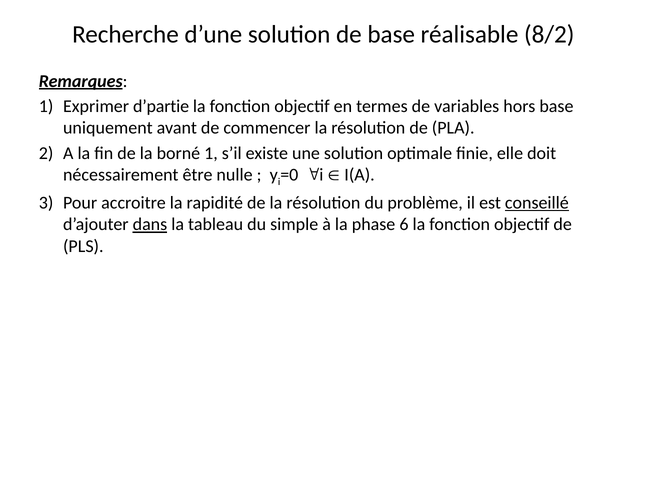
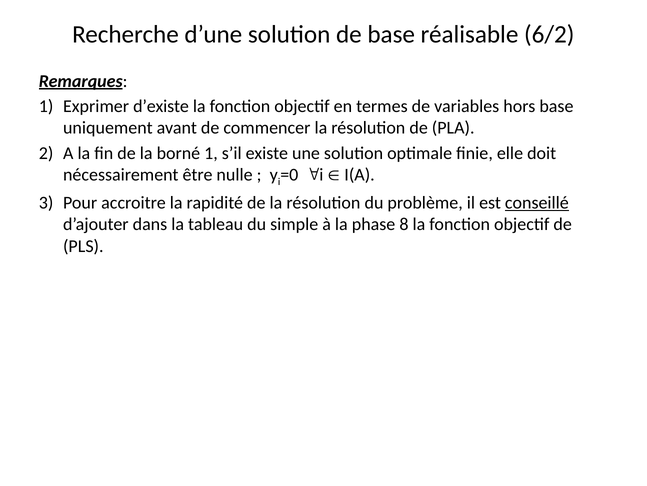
8/2: 8/2 -> 6/2 (549, 34)
d’partie: d’partie -> d’existe (161, 106)
dans underline: present -> none (150, 224)
6: 6 -> 8 (404, 224)
